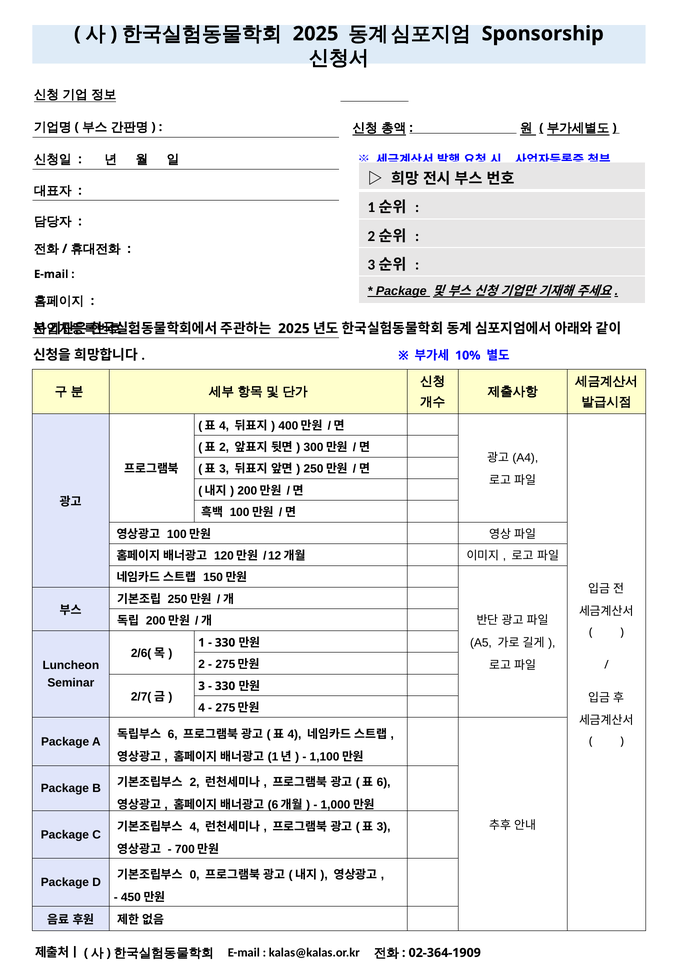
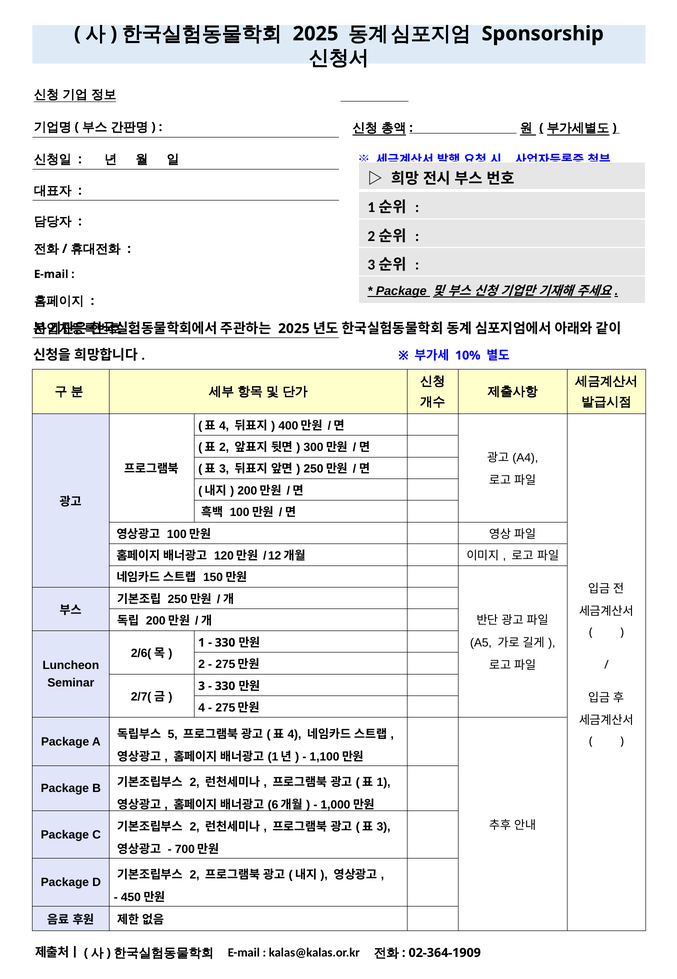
6: 6 -> 5 (173, 733)
6: 6 -> 1 (384, 781)
4: 4 -> 2 (195, 826)
0: 0 -> 2 (195, 874)
